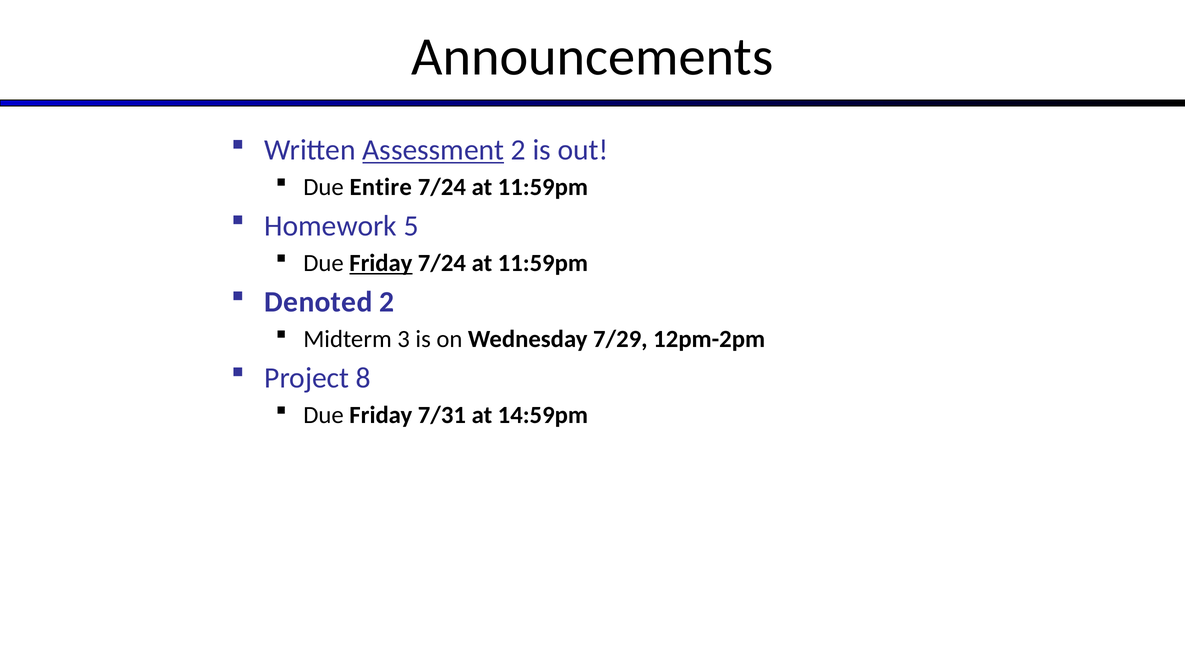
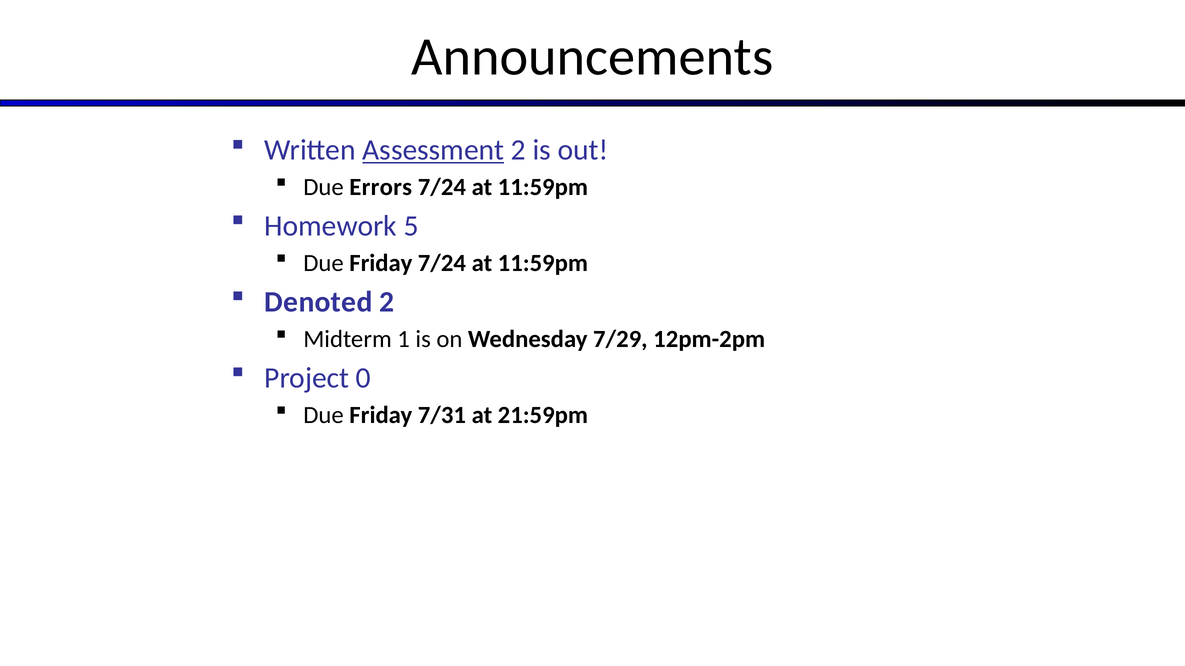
Entire: Entire -> Errors (381, 187)
Friday underline: present -> none (381, 263)
3: 3 -> 1 (404, 339)
8: 8 -> 0 (363, 378)
14:59pm: 14:59pm -> 21:59pm (543, 415)
